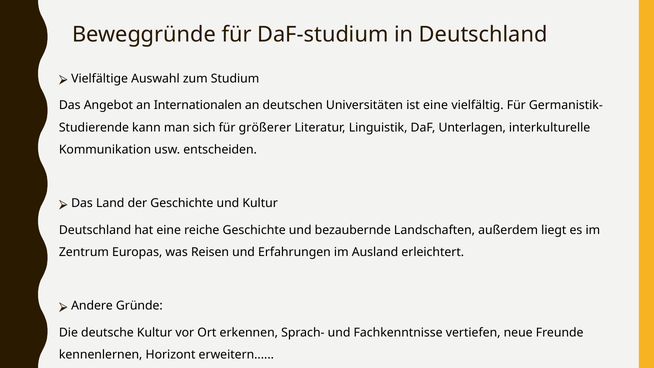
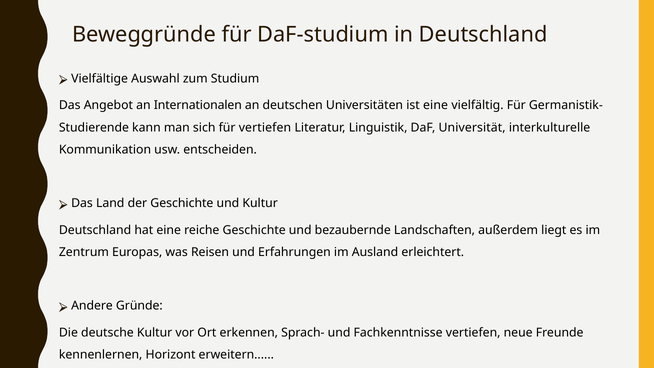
für größerer: größerer -> vertiefen (265, 127)
Unterlagen: Unterlagen -> Universität (472, 127)
